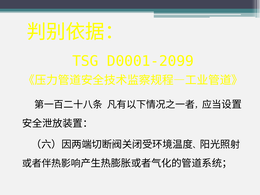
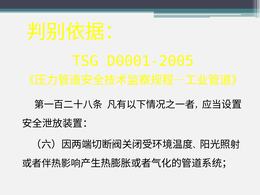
D0001-2099: D0001-2099 -> D0001-2005 (150, 61)
